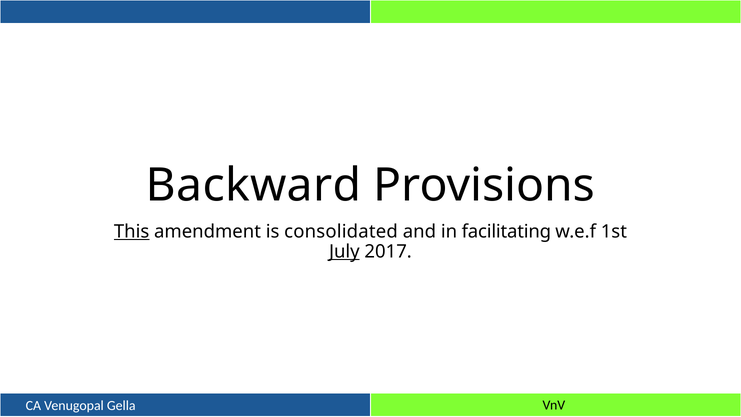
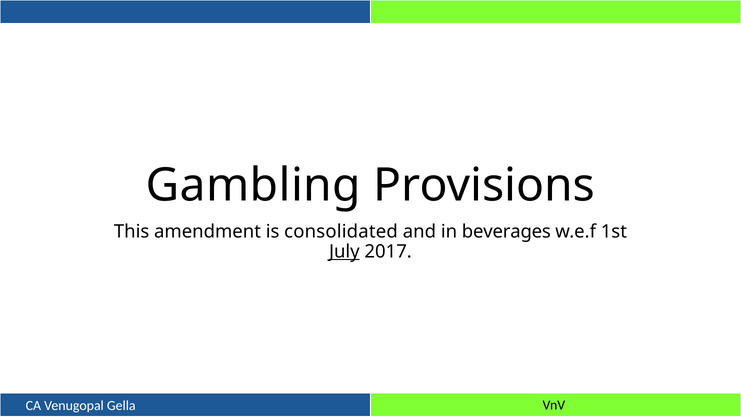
Backward: Backward -> Gambling (253, 185)
This underline: present -> none (132, 232)
facilitating: facilitating -> beverages (506, 232)
